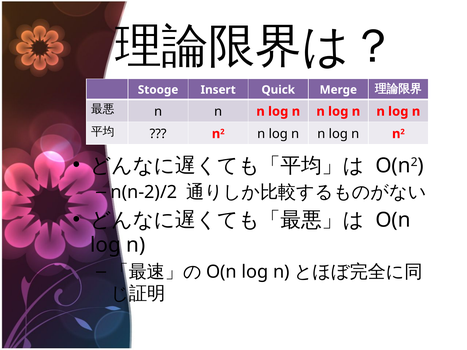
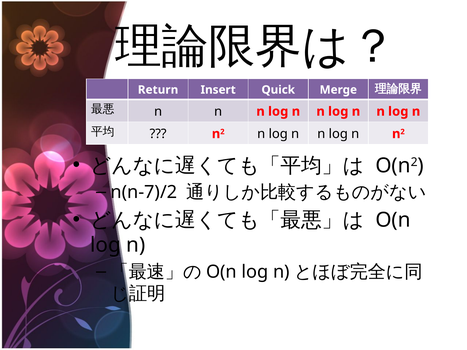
Stooge: Stooge -> Return (158, 90)
n(n-2)/2: n(n-2)/2 -> n(n-7)/2 (144, 192)
